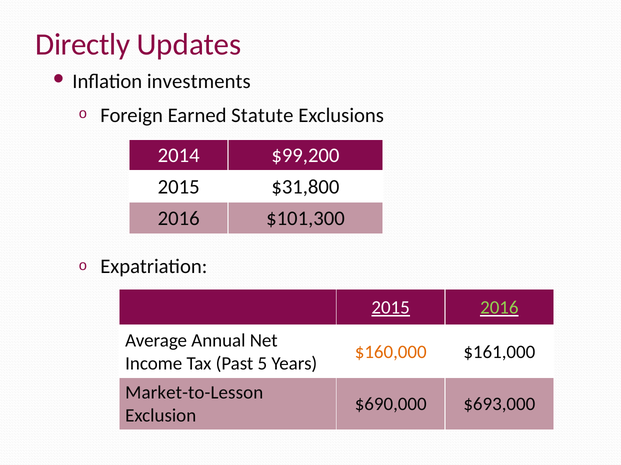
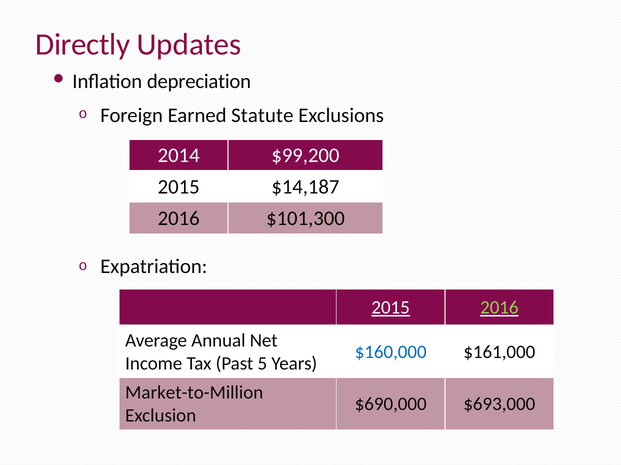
investments: investments -> depreciation (199, 82)
$31,800: $31,800 -> $14,187 (305, 187)
$160,000 colour: orange -> blue (391, 352)
Market-to-Lesson: Market-to-Lesson -> Market-to-Million (194, 393)
